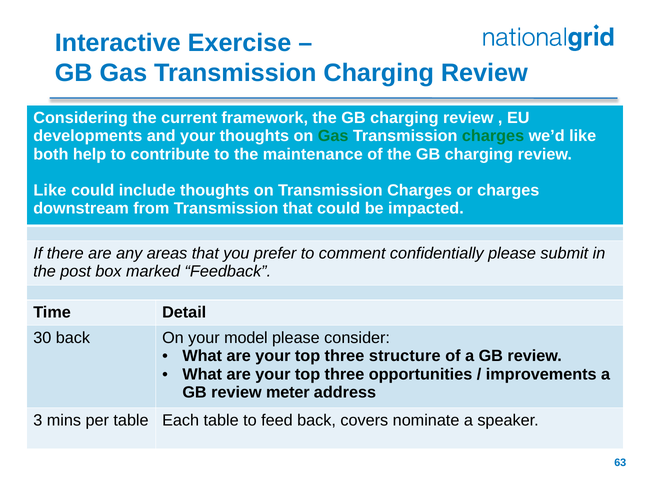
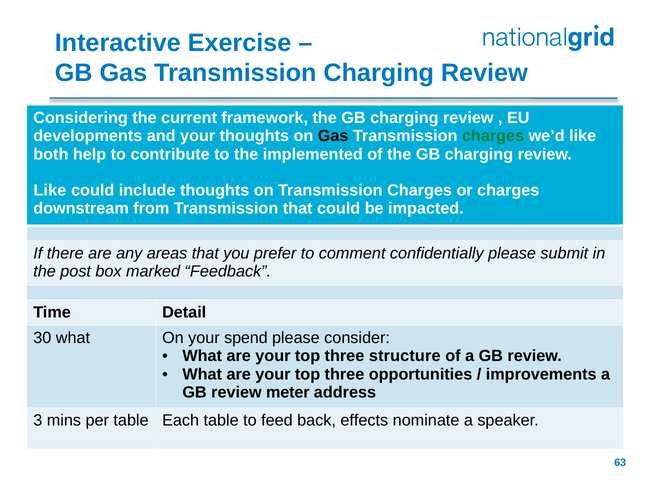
Gas colour: green -> black (333, 136)
maintenance: maintenance -> implemented (313, 154)
30 back: back -> what (73, 338)
model: model -> spend (246, 338)
covers: covers -> effects (364, 421)
